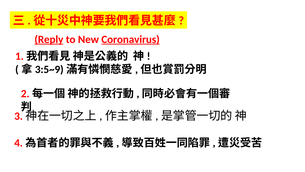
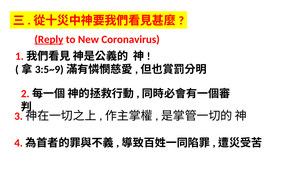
Coronavirus underline: present -> none (131, 39)
